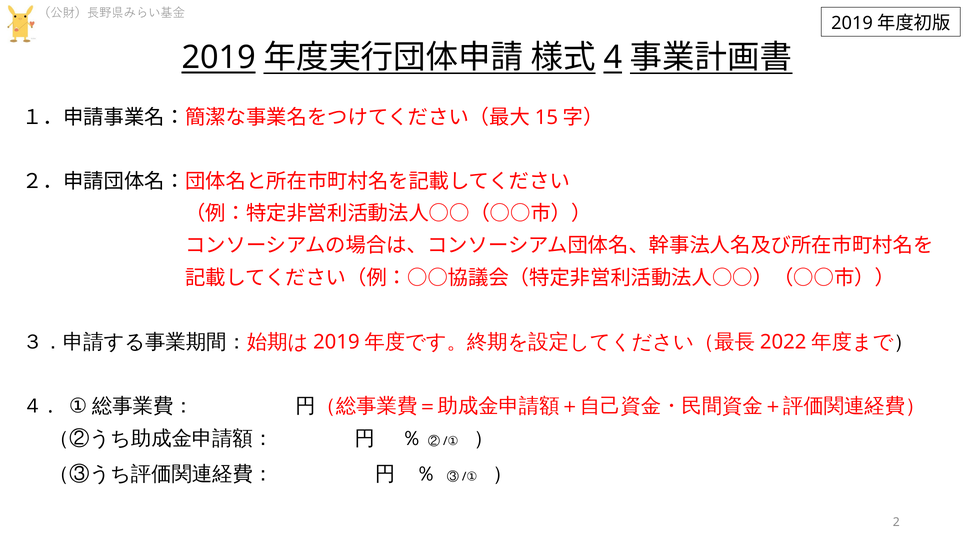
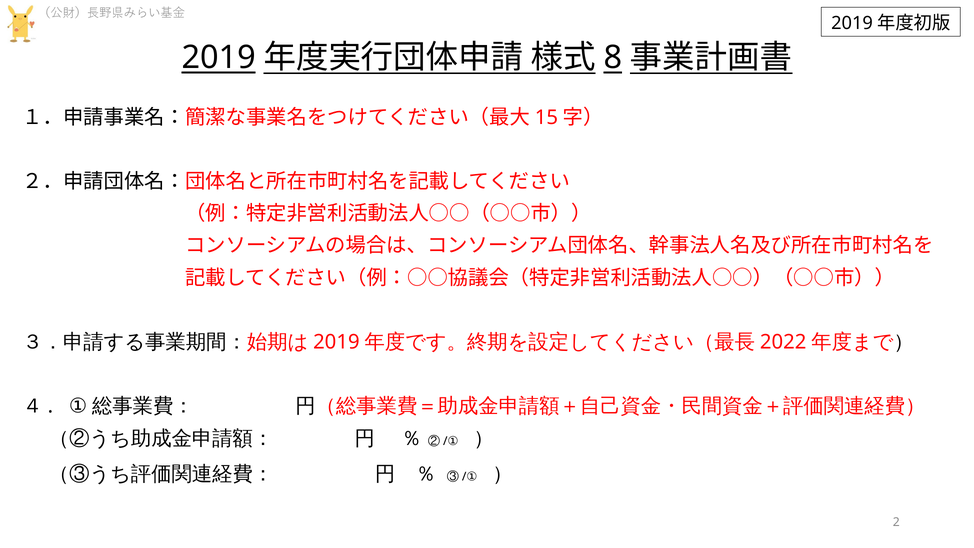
4: 4 -> 8 (613, 58)
